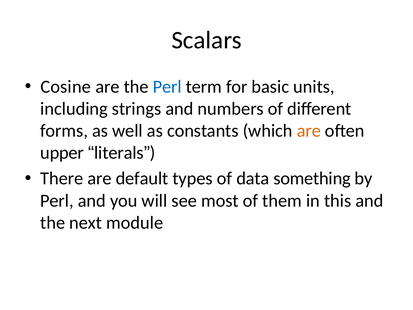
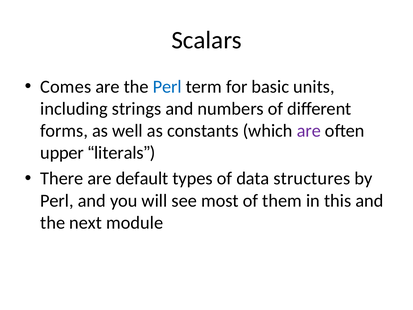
Cosine: Cosine -> Comes (66, 87)
are colour: orange -> purple (309, 131)
something: something -> structures (312, 178)
